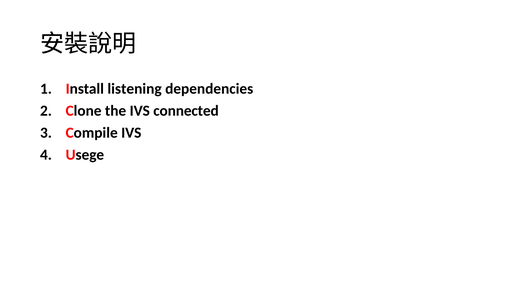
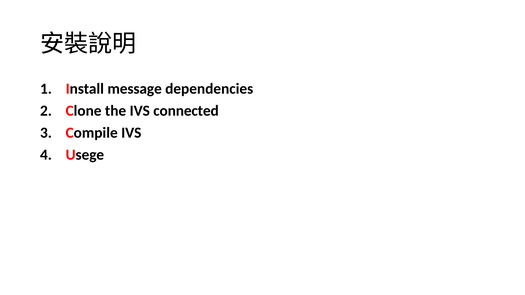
listening: listening -> message (135, 89)
